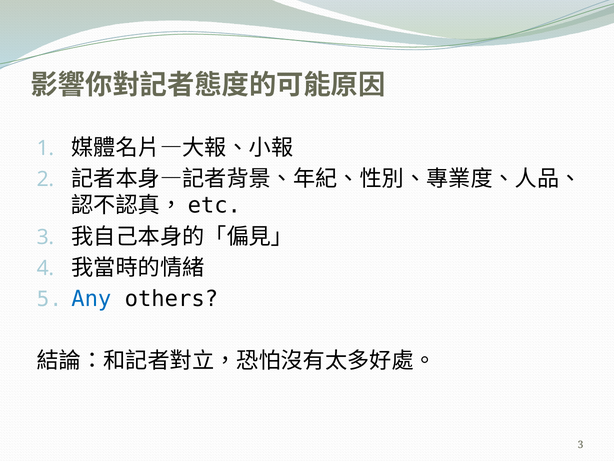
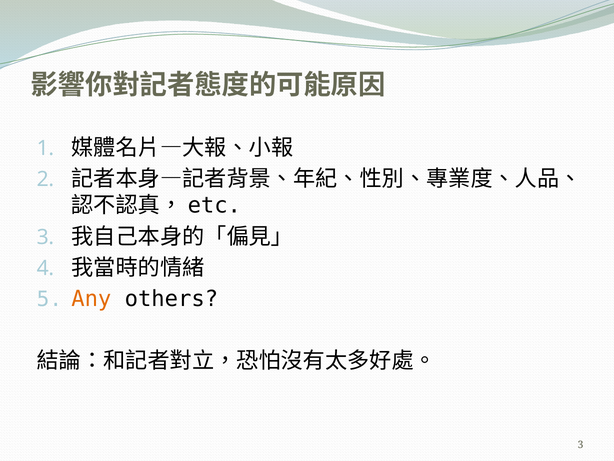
Any colour: blue -> orange (91, 298)
